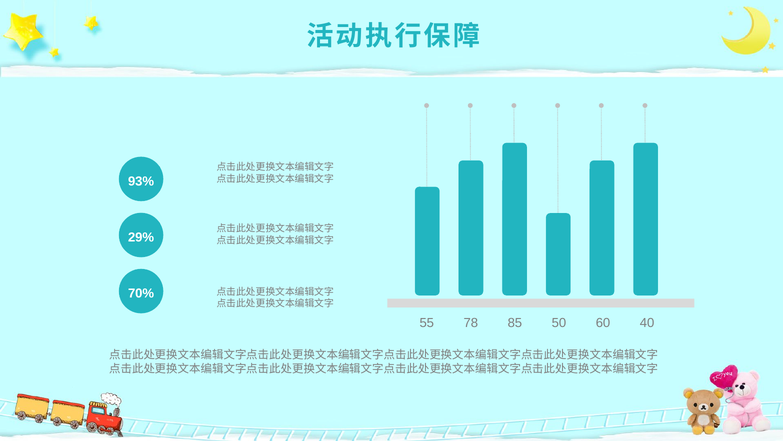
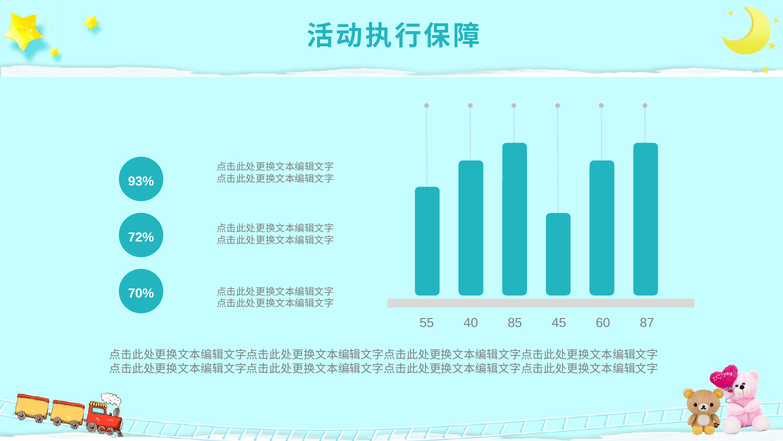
29%: 29% -> 72% (141, 237)
78: 78 -> 40 (471, 322)
50: 50 -> 45 (559, 322)
40: 40 -> 87 (647, 322)
